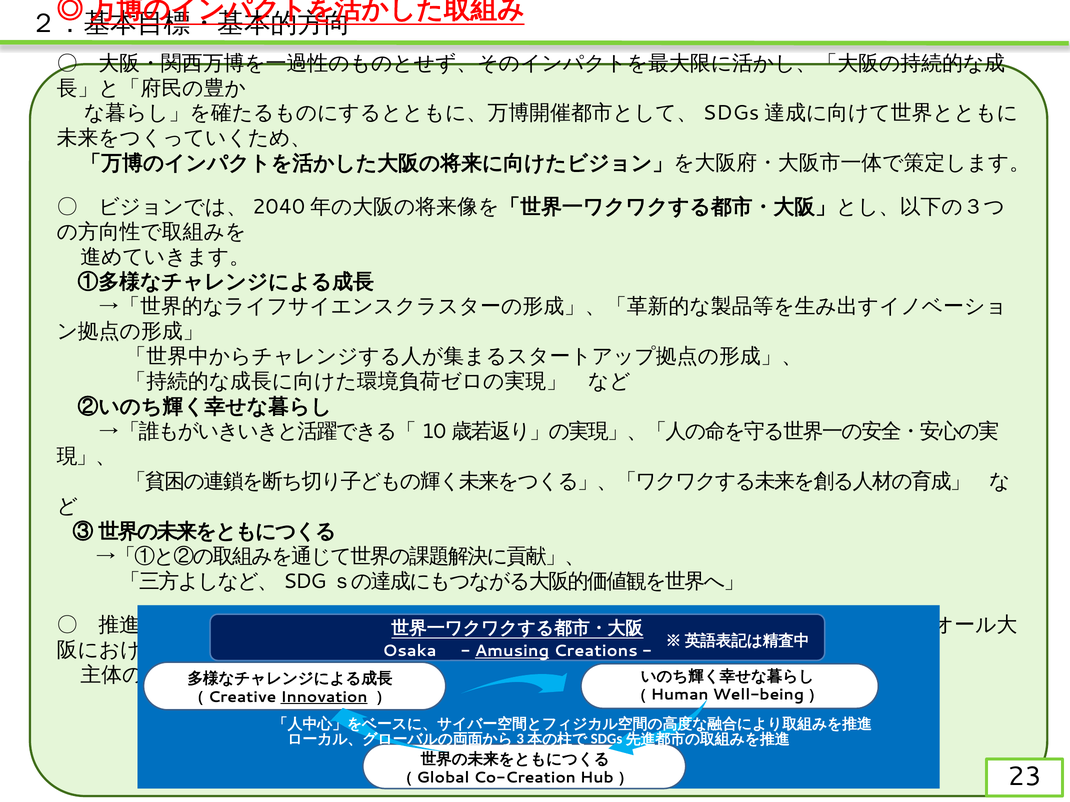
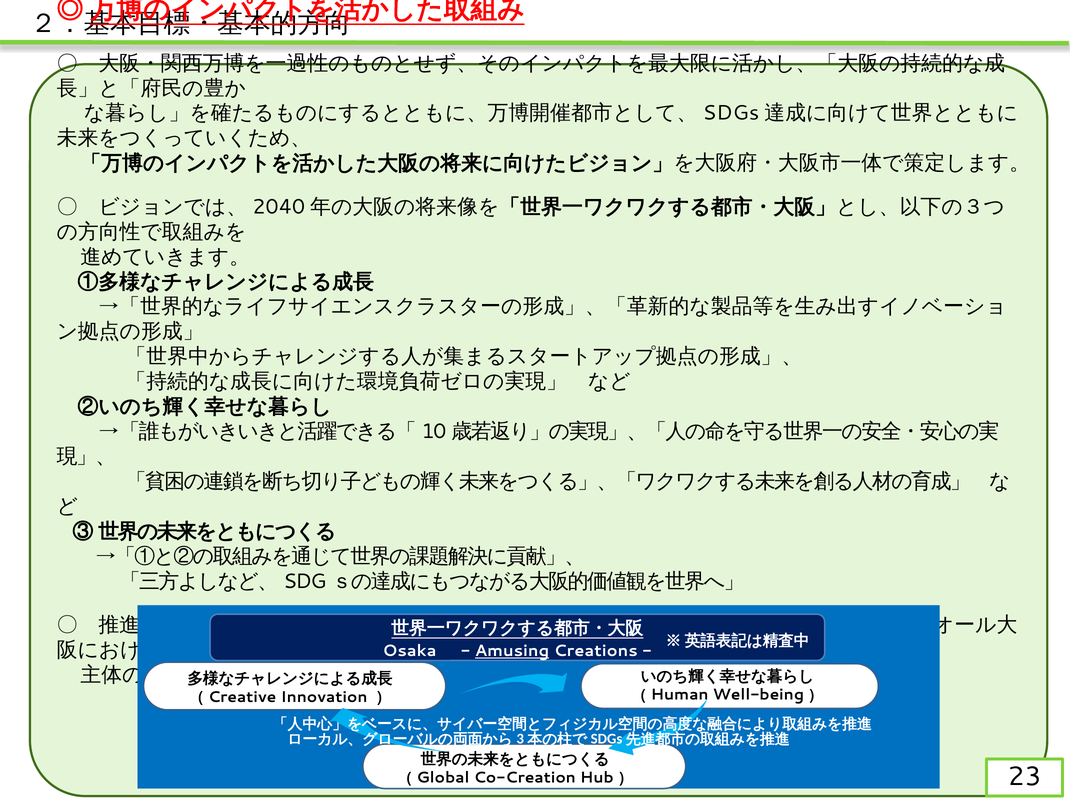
Innovation underline: present -> none (324, 697)
